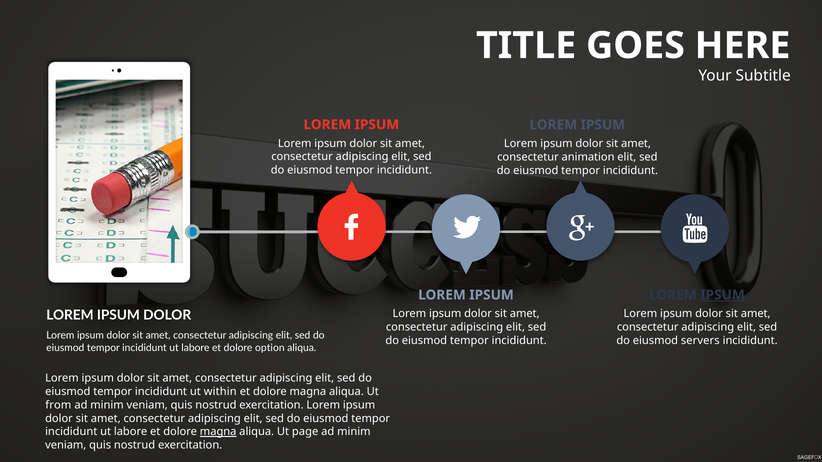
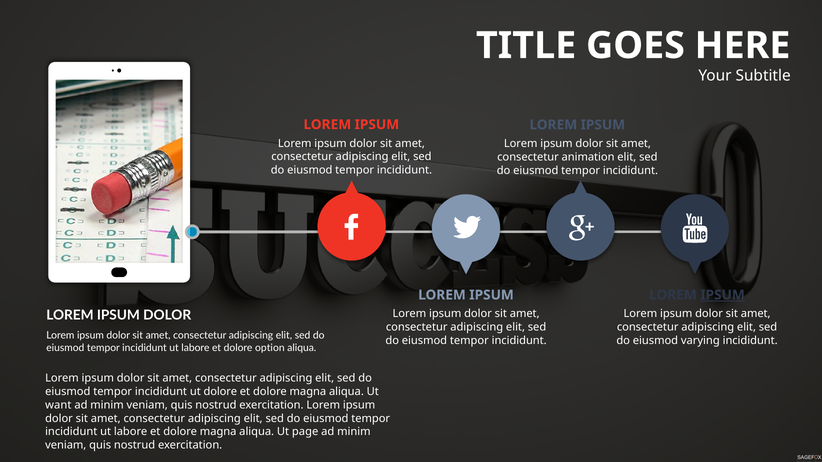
servers: servers -> varying (700, 341)
ut within: within -> dolore (220, 392)
from: from -> want (58, 405)
magna underline: present -> none (218, 432)
